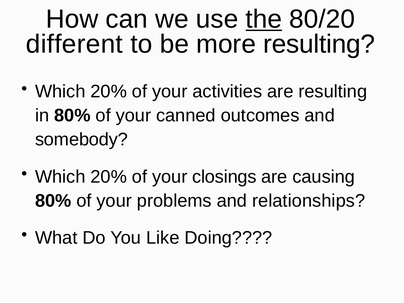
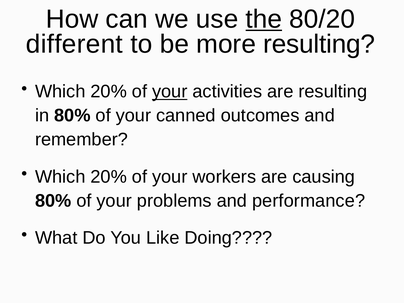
your underline: none -> present (170, 92)
somebody: somebody -> remember (81, 140)
closings: closings -> workers (224, 177)
relationships: relationships -> performance (309, 201)
